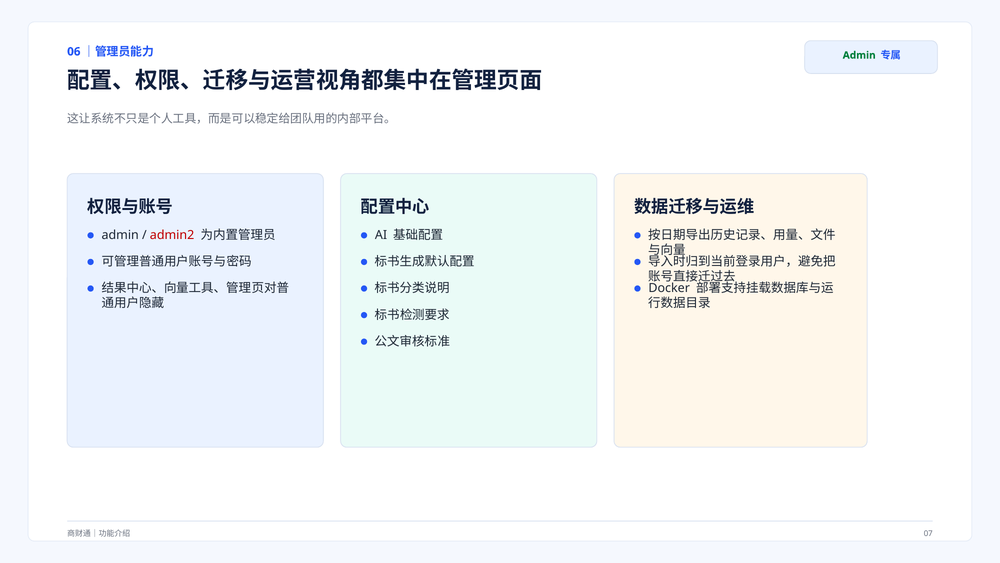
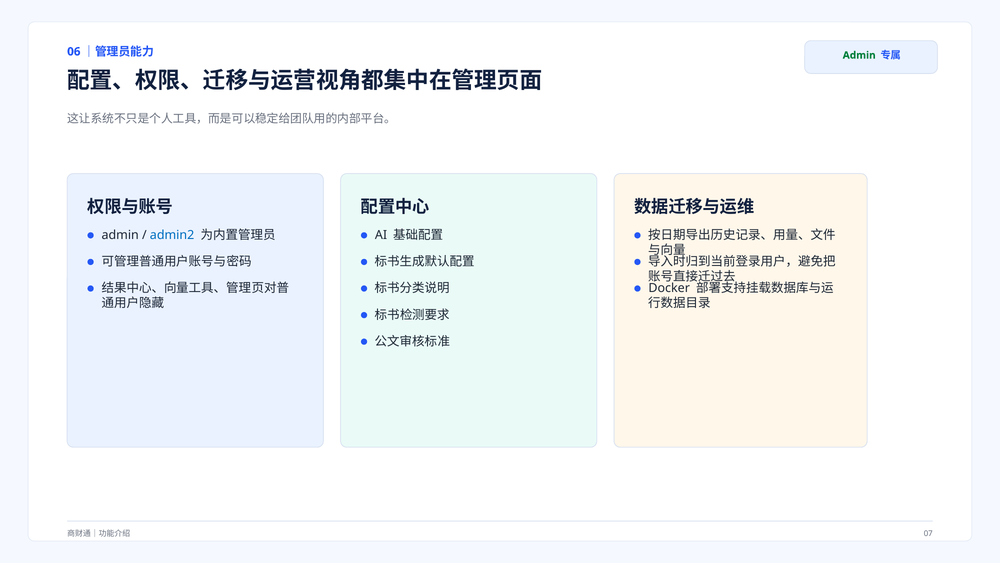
admin2 colour: red -> blue (172, 235)
